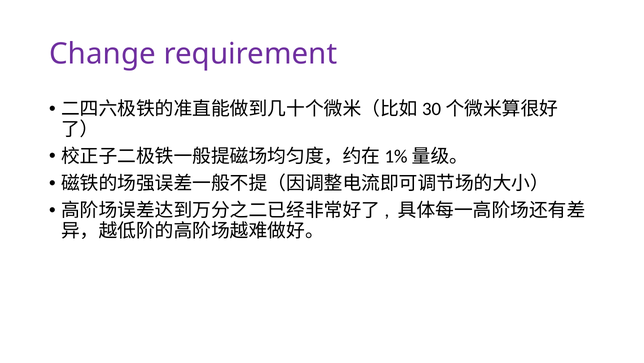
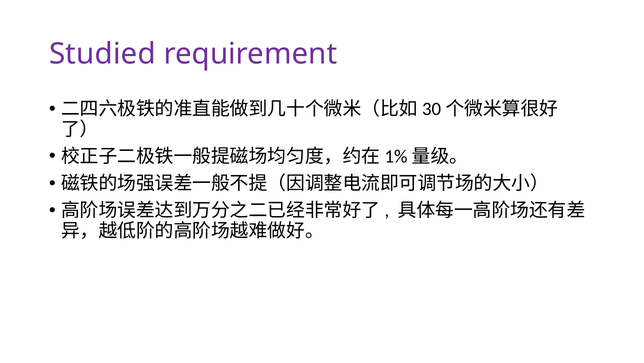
Change: Change -> Studied (102, 54)
